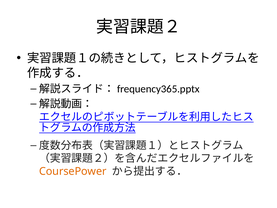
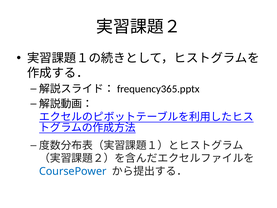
CoursePower colour: orange -> blue (73, 171)
